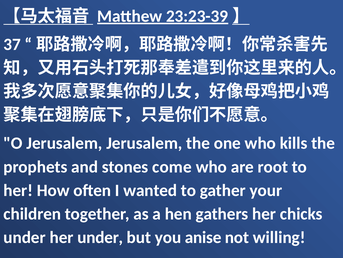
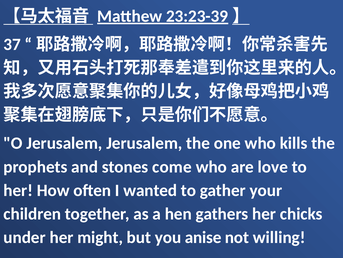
root: root -> love (273, 166)
her under: under -> might (100, 237)
